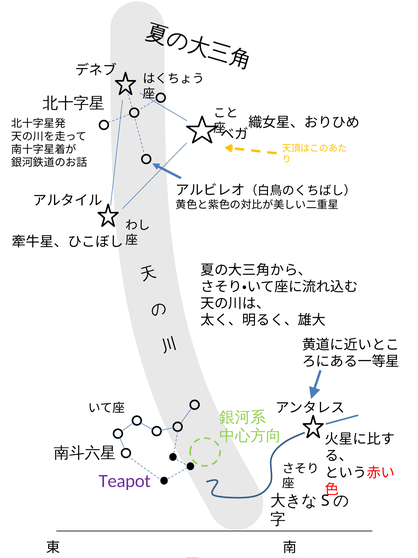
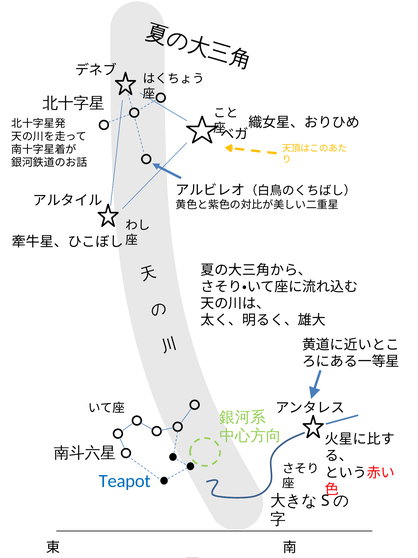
Teapot colour: purple -> blue (125, 481)
